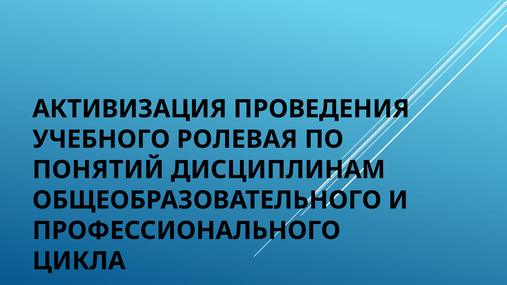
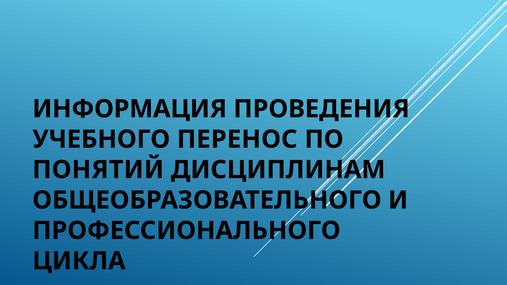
АКТИВИЗАЦИЯ: АКТИВИЗАЦИЯ -> ИНФОРМАЦИЯ (130, 109)
РОЛЕВАЯ: РОЛЕВАЯ -> ПЕРЕНОС (237, 139)
